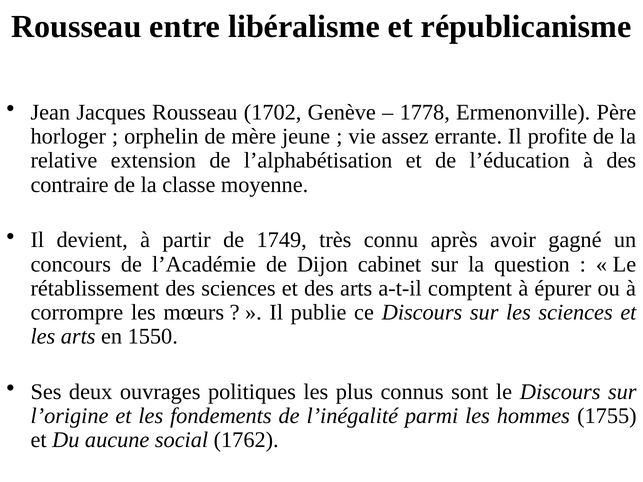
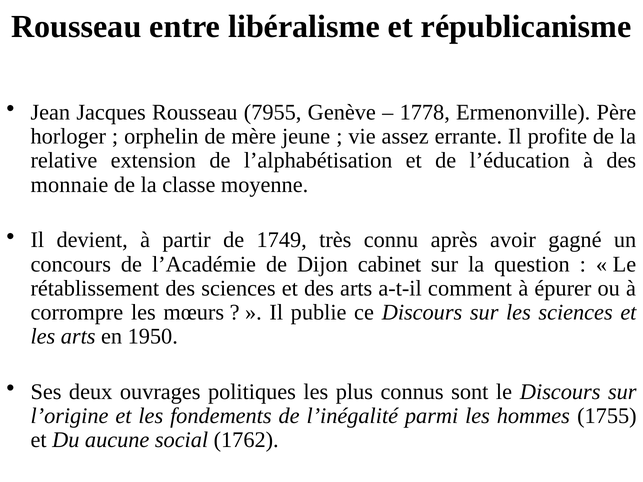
1702: 1702 -> 7955 (273, 112)
contraire: contraire -> monnaie (69, 185)
comptent: comptent -> comment (470, 288)
1550: 1550 -> 1950 (153, 337)
